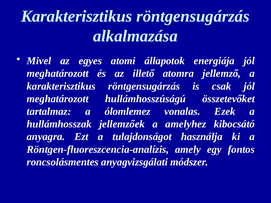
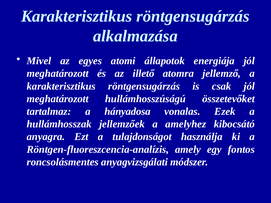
ólomlemez: ólomlemez -> hányadosa (127, 112)
